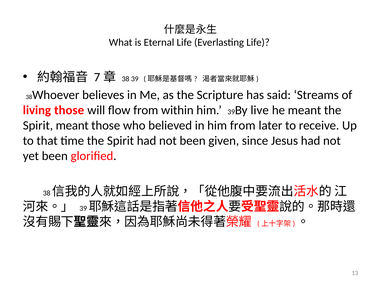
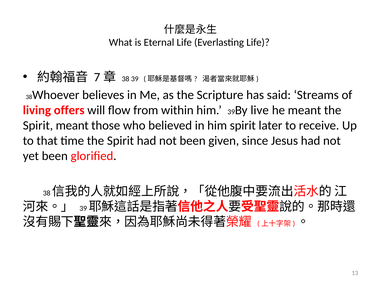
living those: those -> offers (69, 110)
him from: from -> spirit (243, 125)
